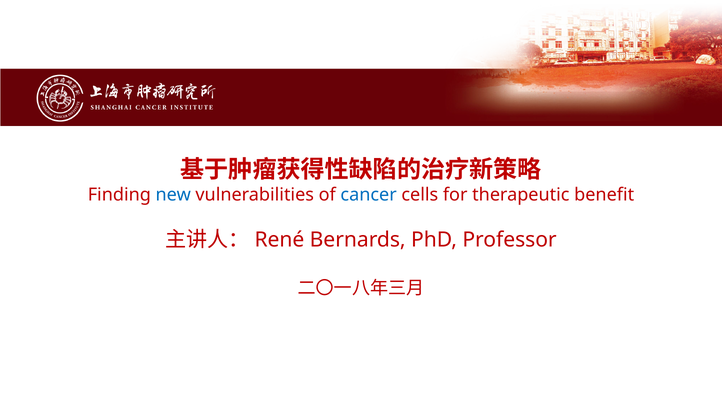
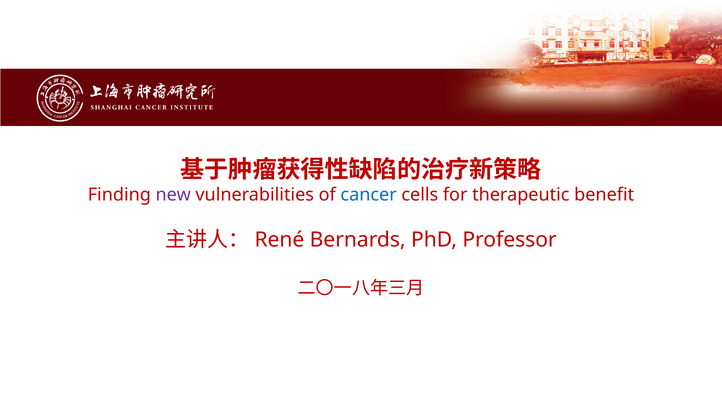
new colour: blue -> purple (173, 195)
